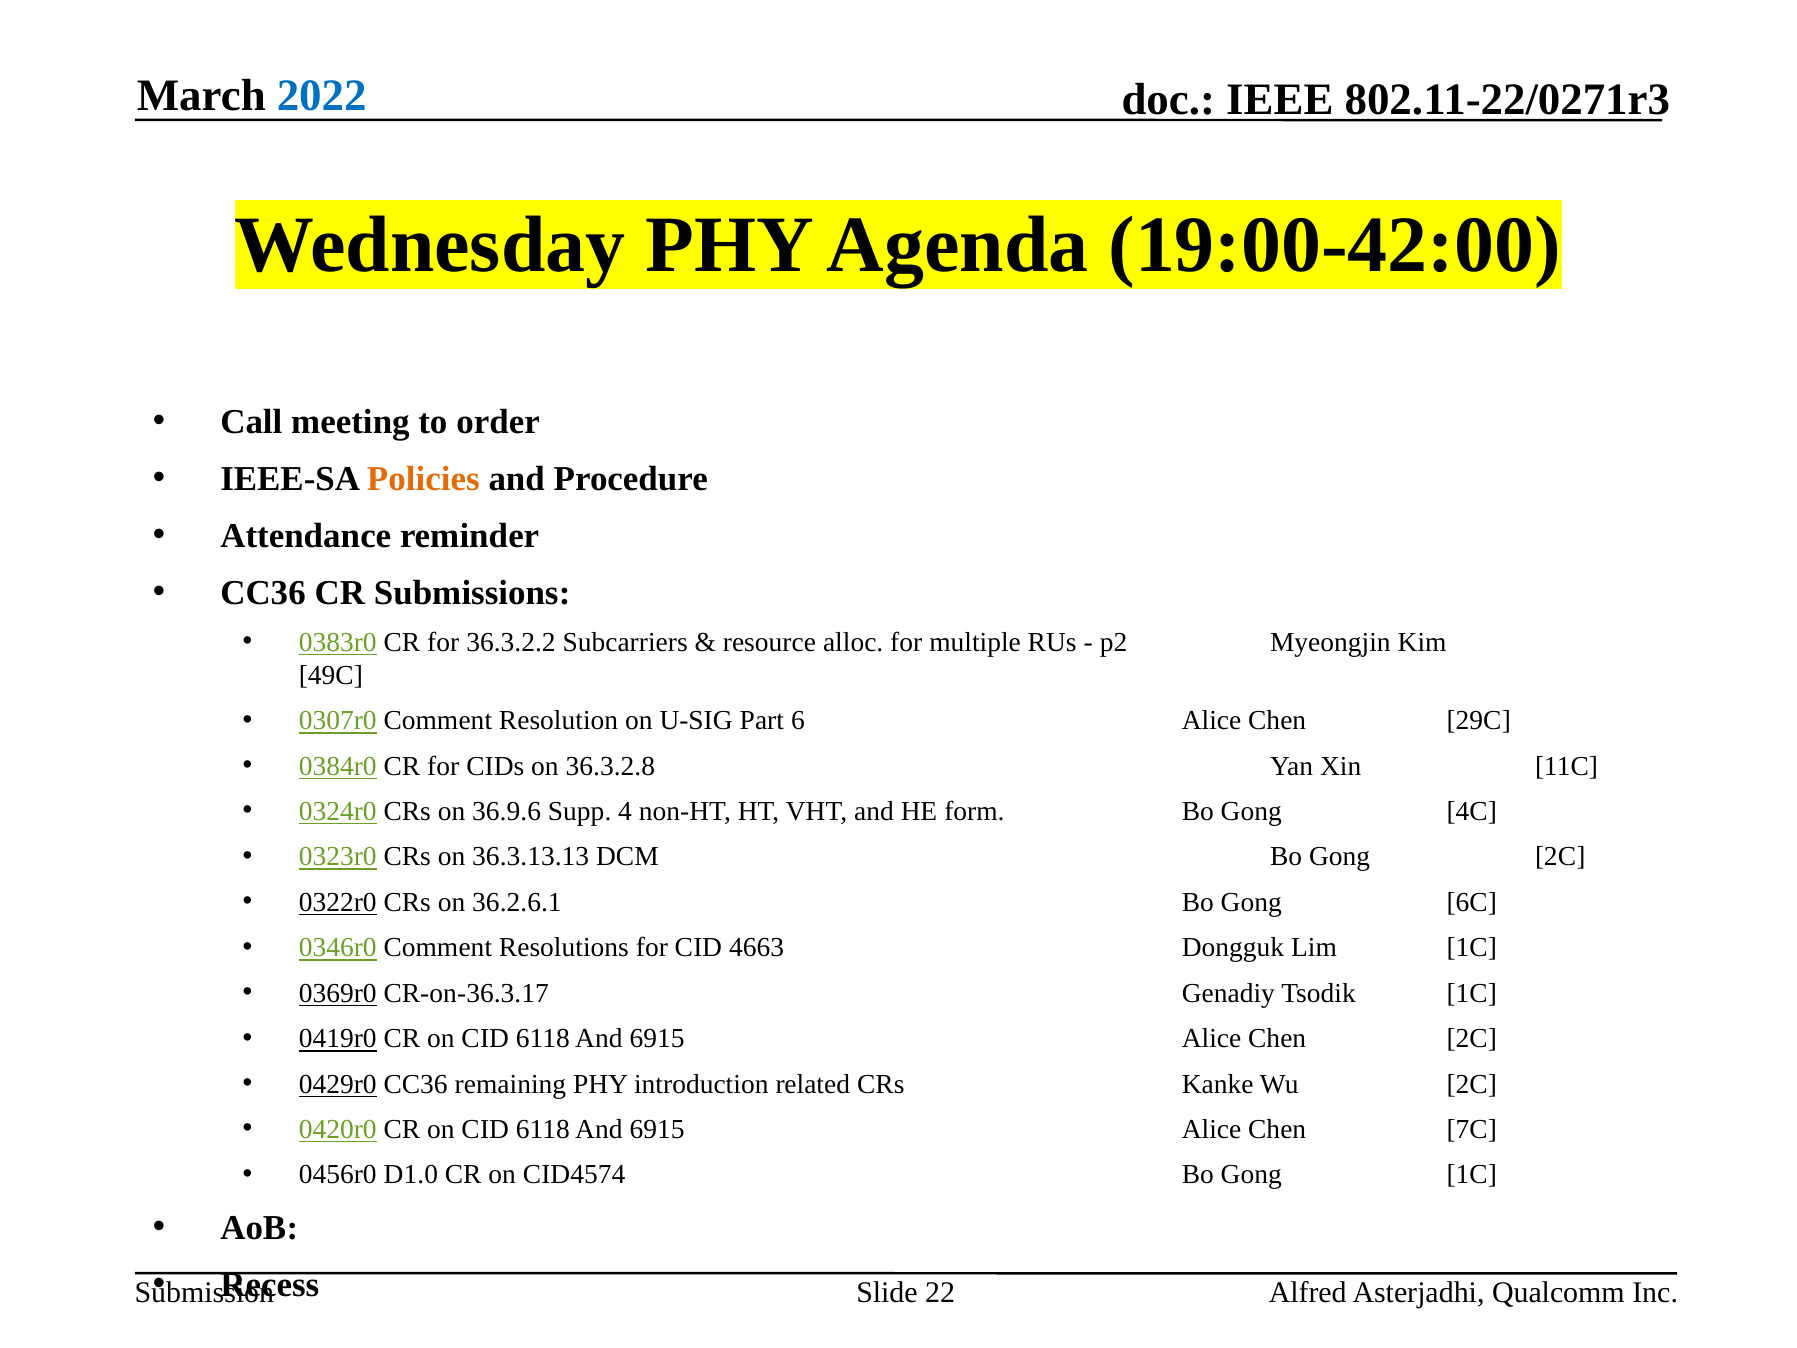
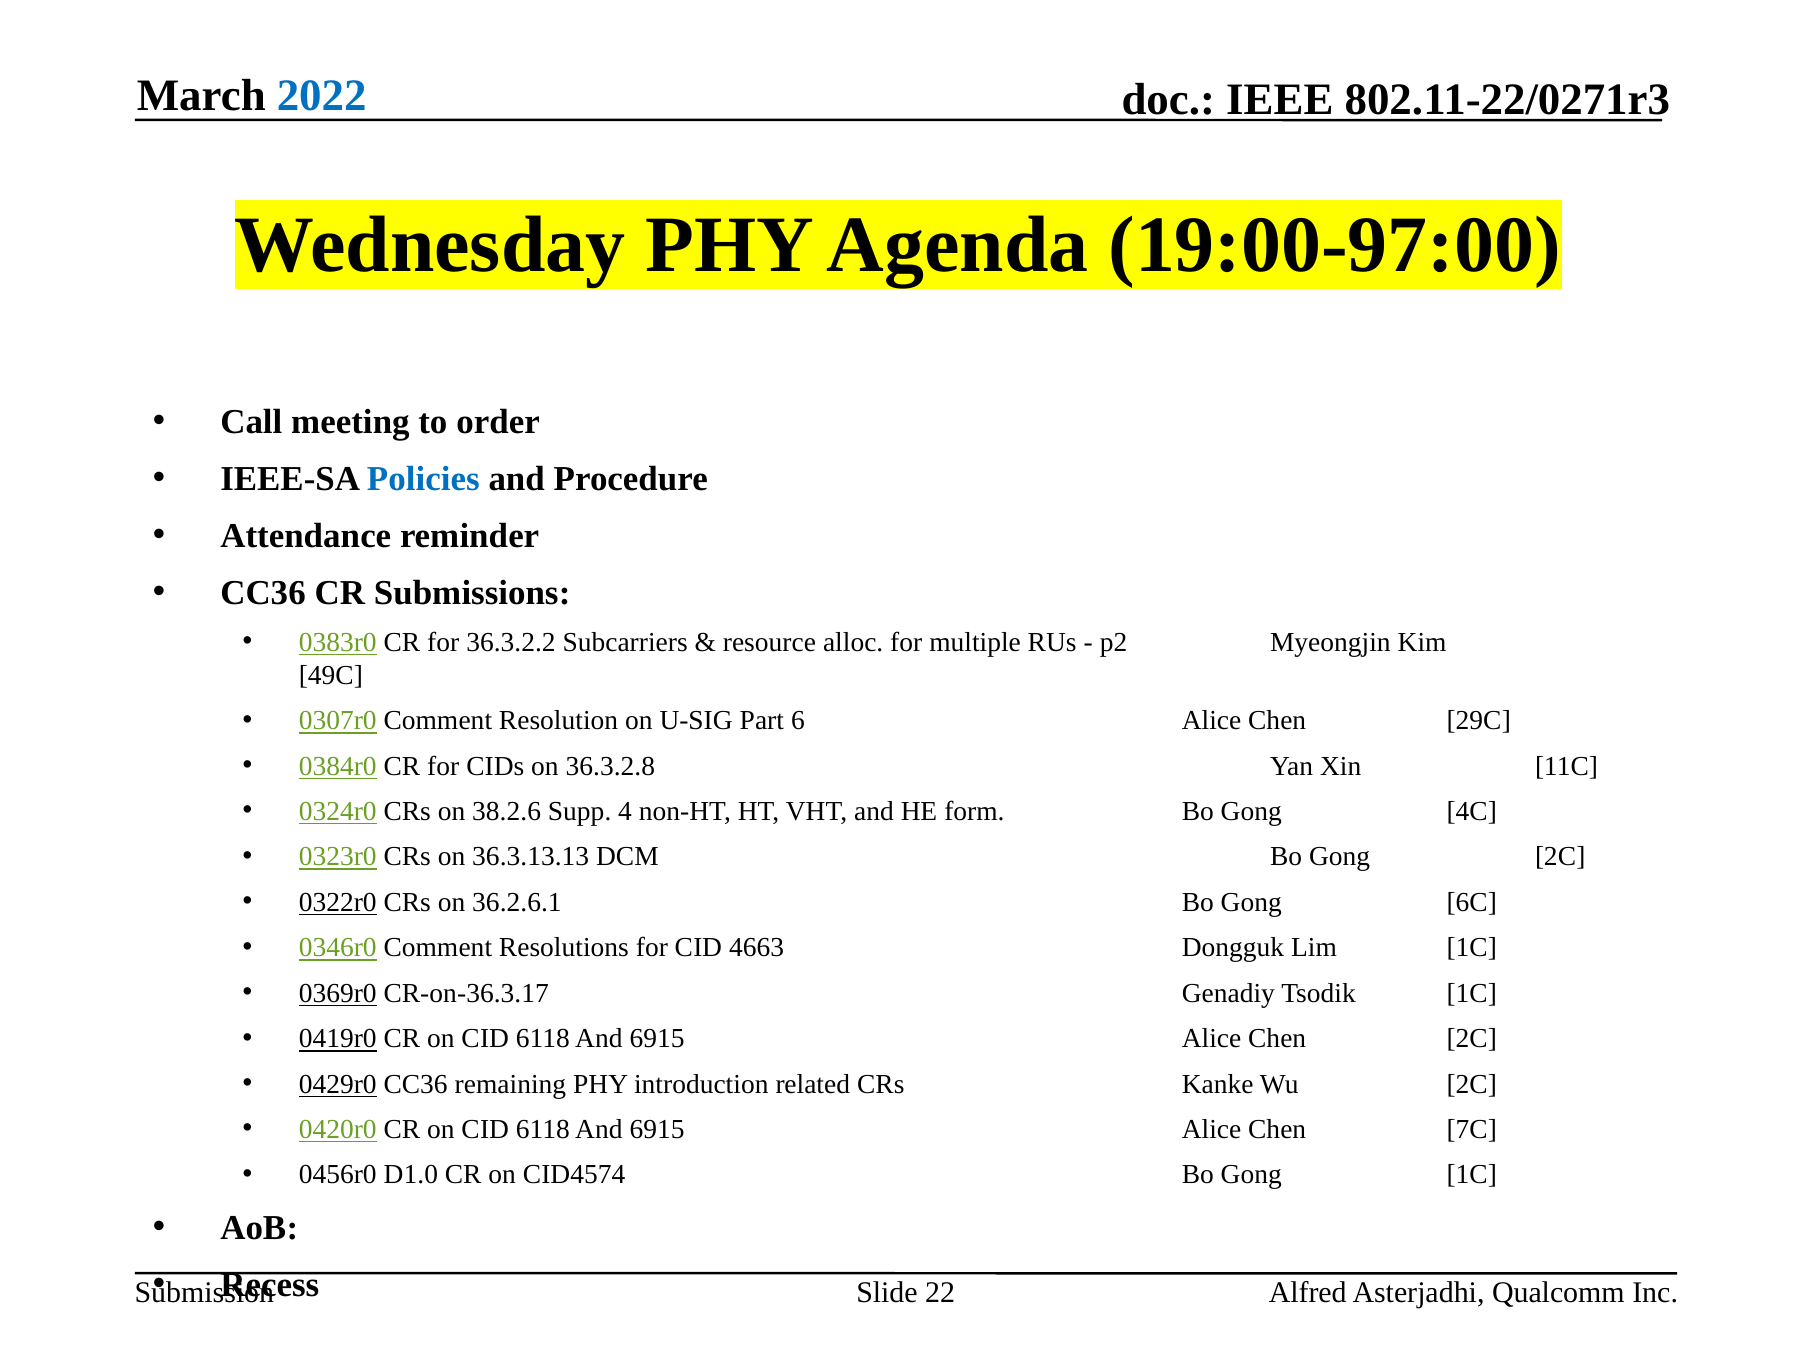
19:00-42:00: 19:00-42:00 -> 19:00-97:00 (1335, 245)
Policies colour: orange -> blue (423, 479)
36.9.6: 36.9.6 -> 38.2.6 (507, 811)
